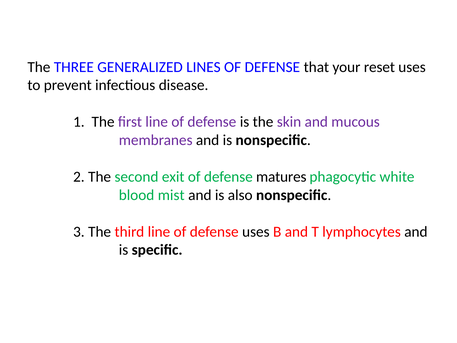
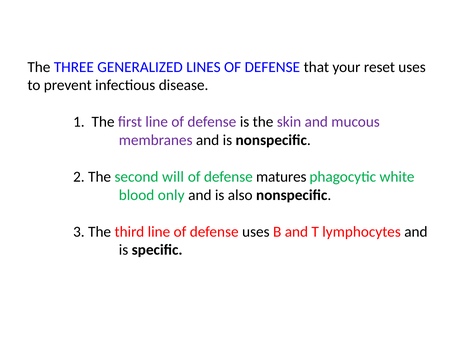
exit: exit -> will (173, 177)
mist: mist -> only (171, 195)
